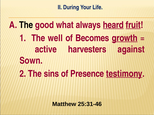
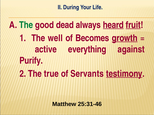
The colour: black -> green (26, 25)
what: what -> dead (65, 25)
harvesters: harvesters -> everything (87, 50)
Sown: Sown -> Purify (31, 61)
sins: sins -> true (51, 74)
Presence: Presence -> Servants (87, 74)
